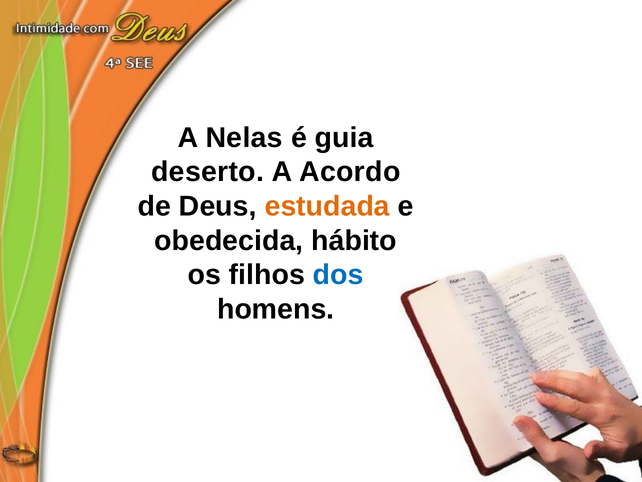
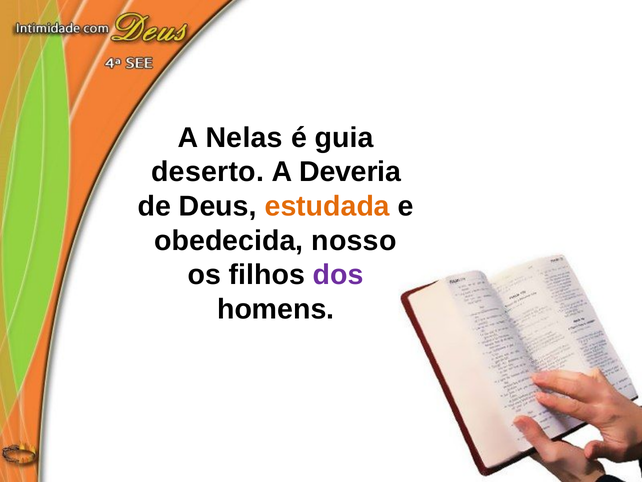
Acordo: Acordo -> Deveria (350, 172)
hábito: hábito -> nosso (354, 240)
dos colour: blue -> purple (338, 275)
